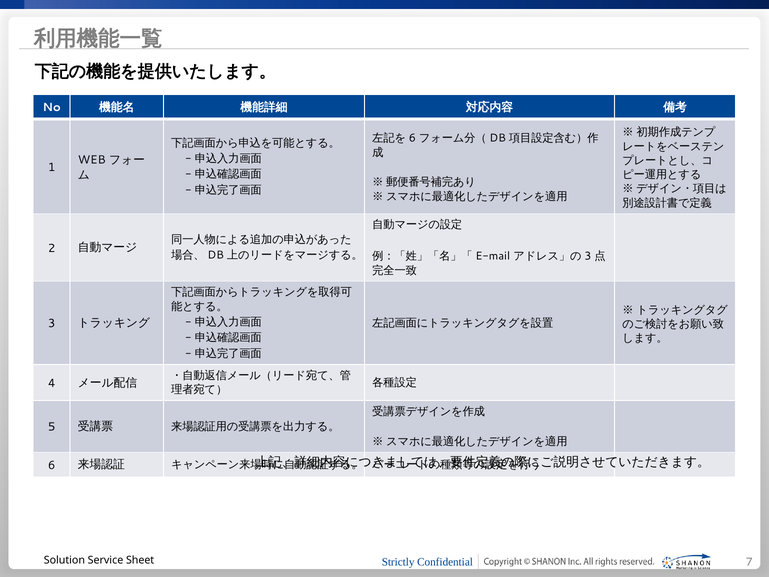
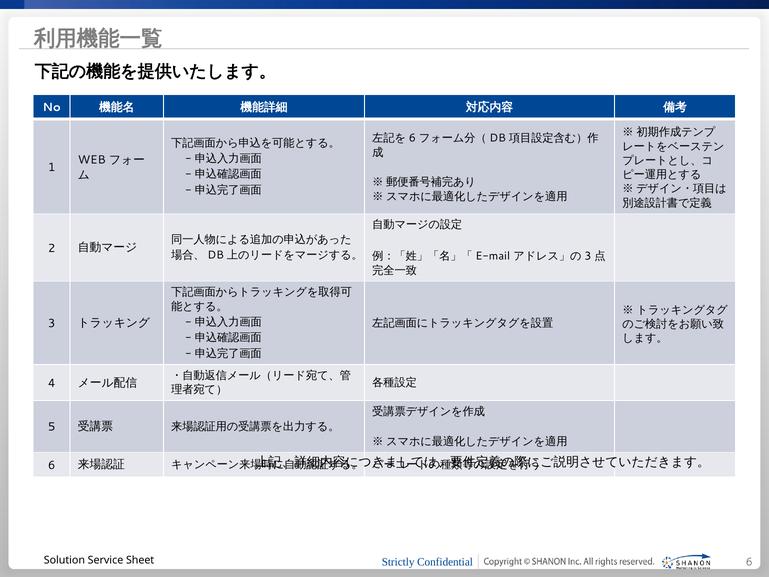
7: 7 -> 6 (749, 562)
